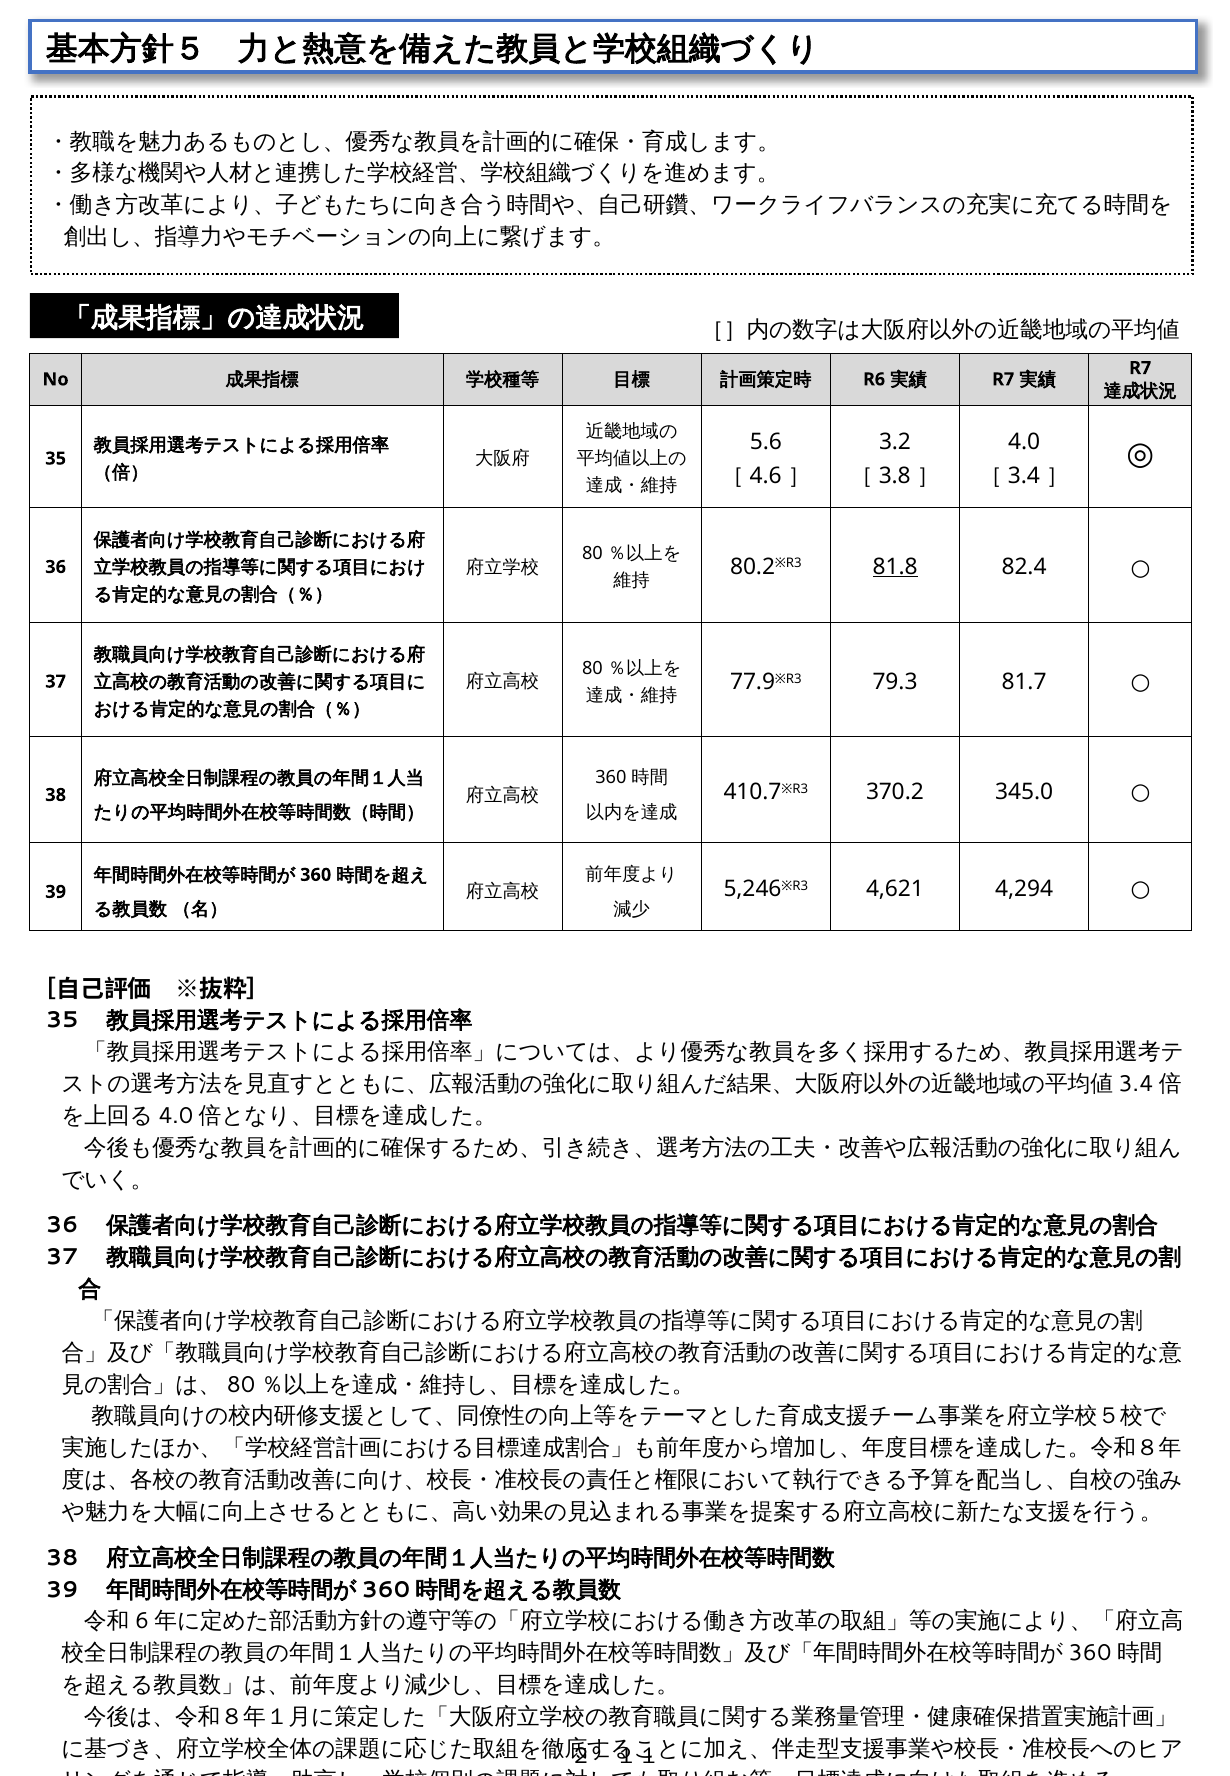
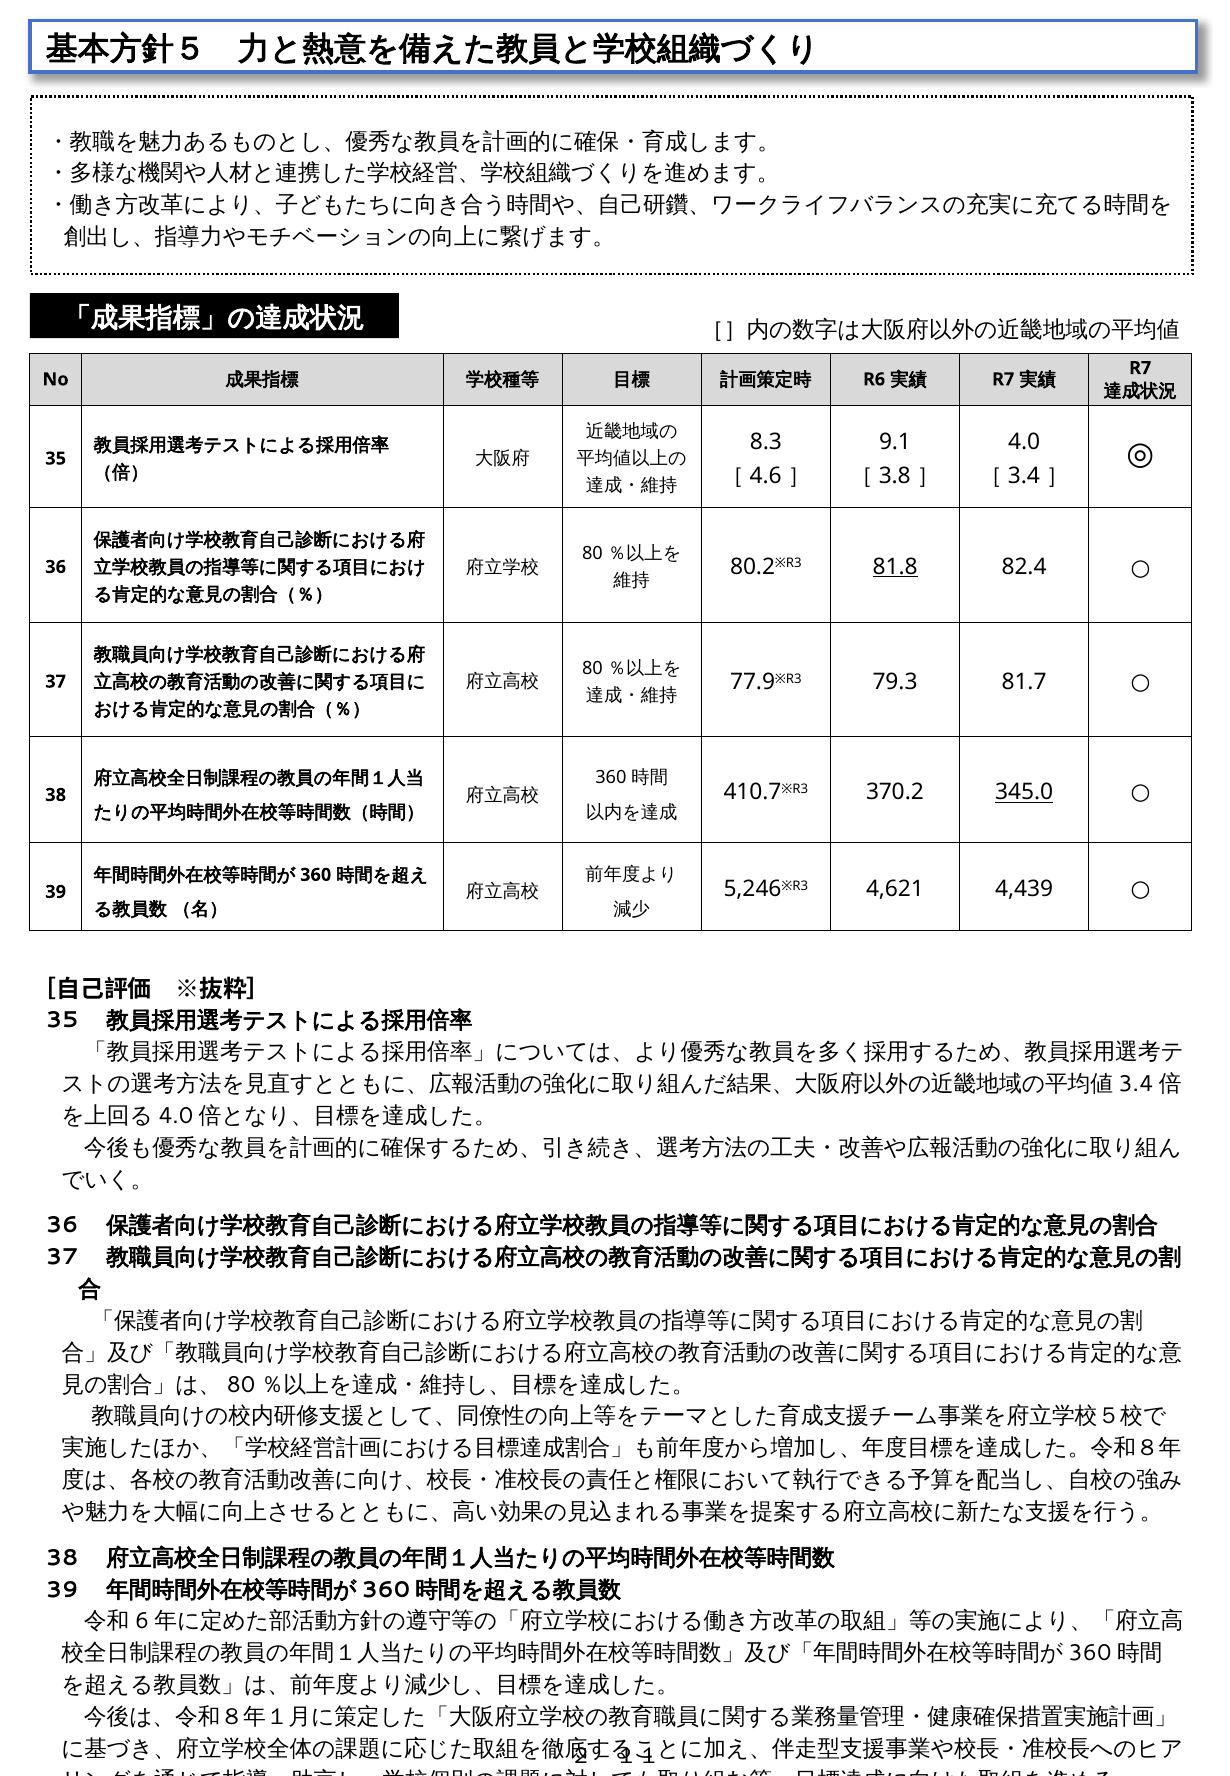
5.6: 5.6 -> 8.3 (766, 443)
3.2: 3.2 -> 9.1 (895, 443)
345.0 underline: none -> present (1024, 793)
4,294: 4,294 -> 4,439 (1024, 890)
